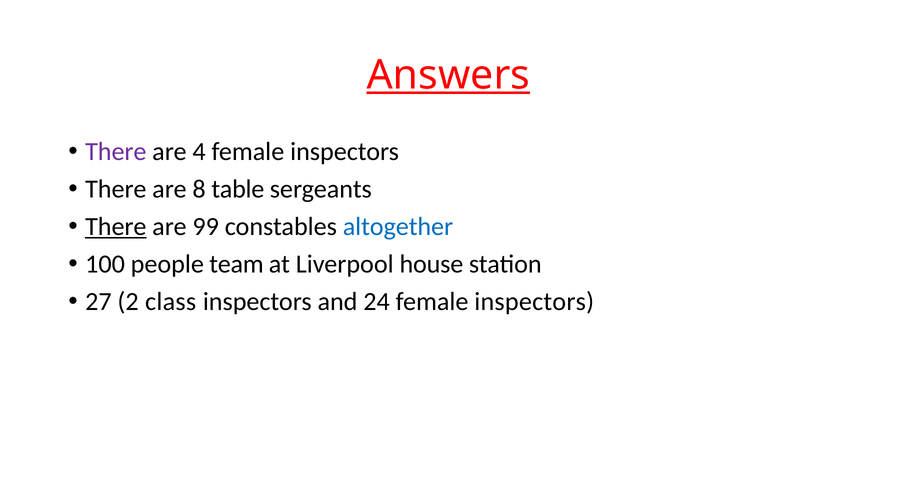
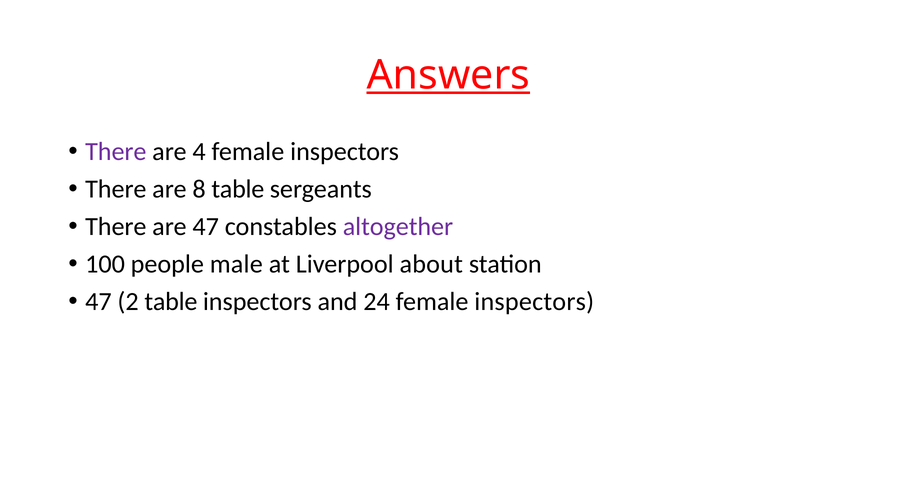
There underline: present -> none (116, 227)
are 99: 99 -> 47 (206, 227)
altogether colour: blue -> purple (398, 227)
team: team -> male (236, 264)
house: house -> about (431, 264)
27: 27 -> 47 (98, 302)
2 class: class -> table (171, 302)
